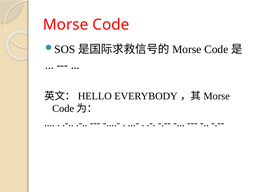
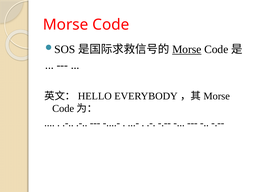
Morse underline: none -> present (187, 50)
